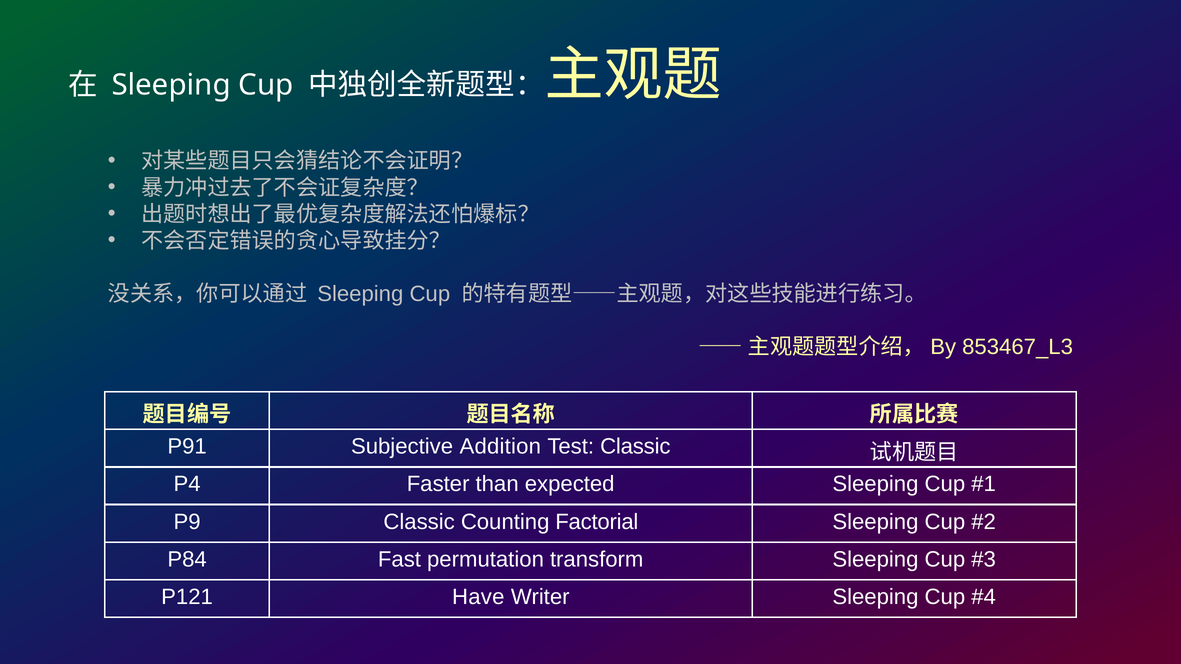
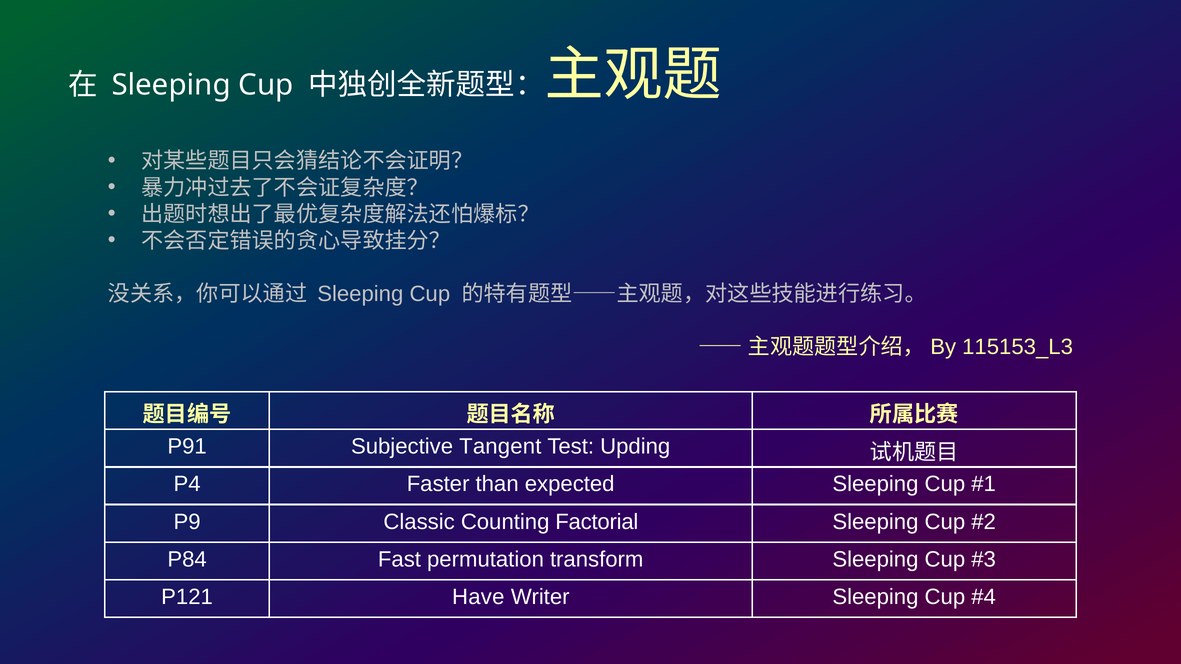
853467_L3: 853467_L3 -> 115153_L3 (1018, 347)
Addition: Addition -> Tangent (500, 447)
Test Classic: Classic -> Upding (635, 447)
